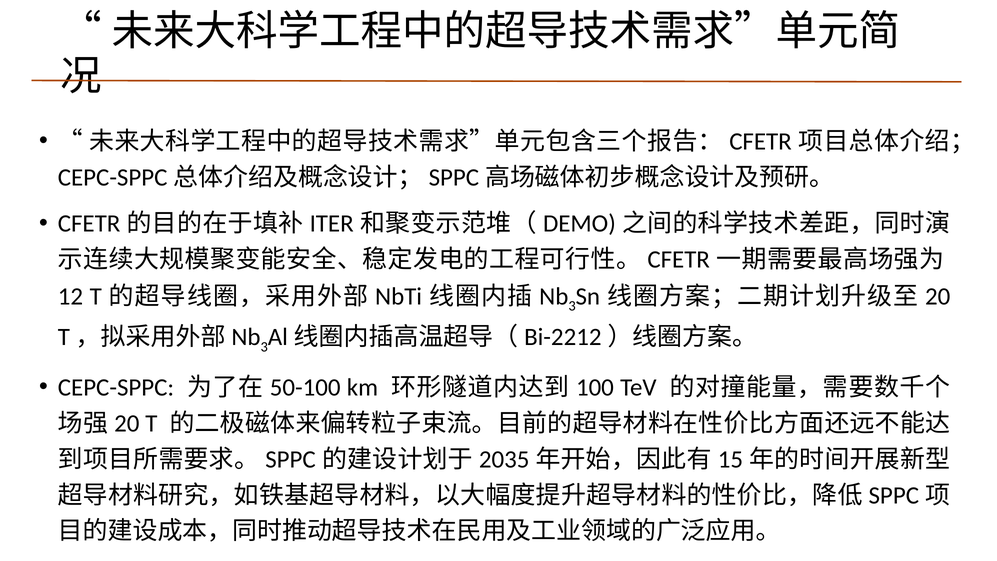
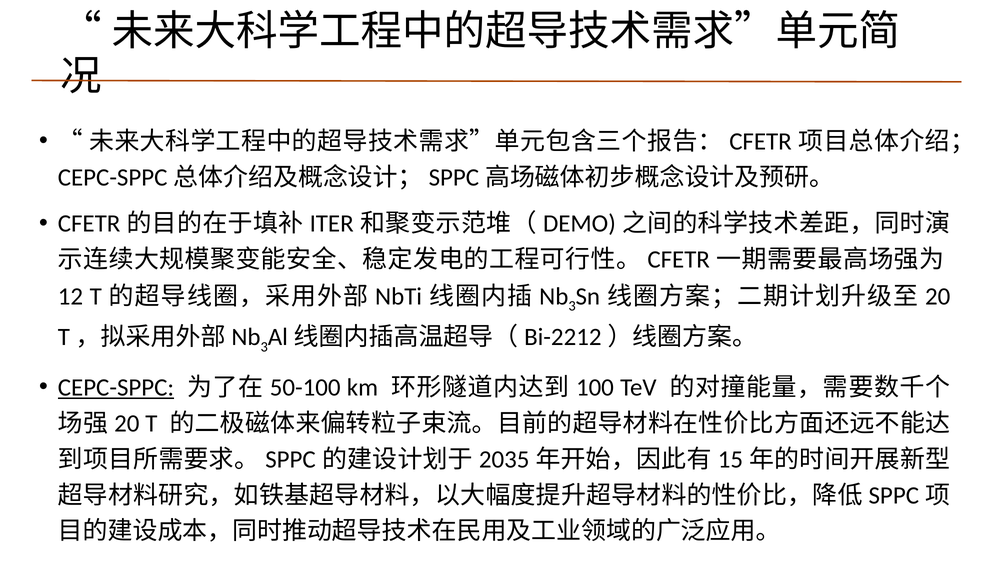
CEPC-SPPC underline: none -> present (116, 388)
